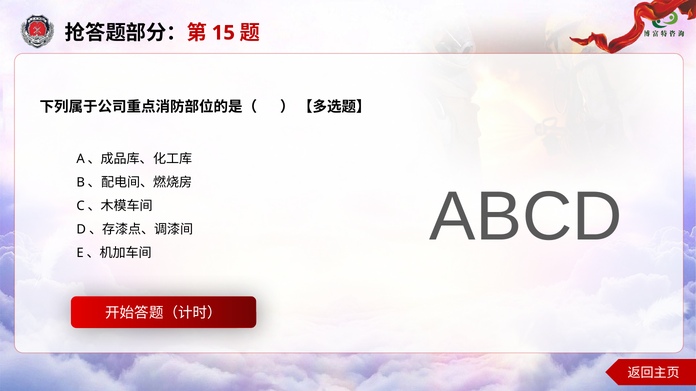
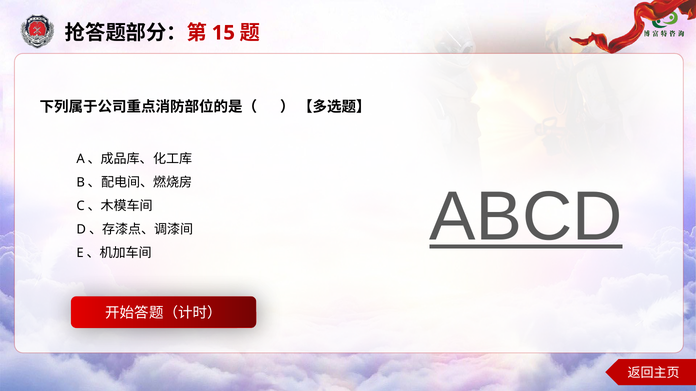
ABCD underline: none -> present (526, 217)
